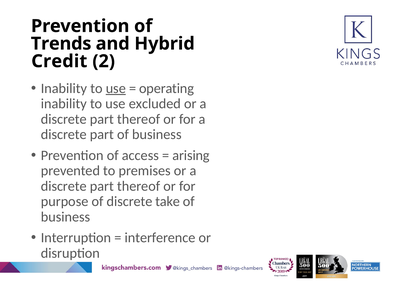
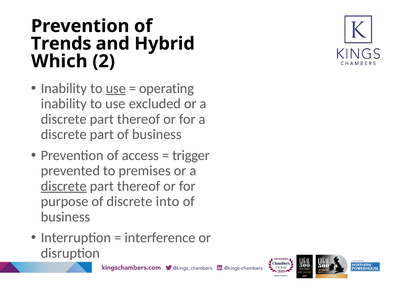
Credit: Credit -> Which (59, 61)
arising: arising -> trigger (191, 155)
discrete underline: none -> present (64, 186)
take: take -> into (168, 201)
